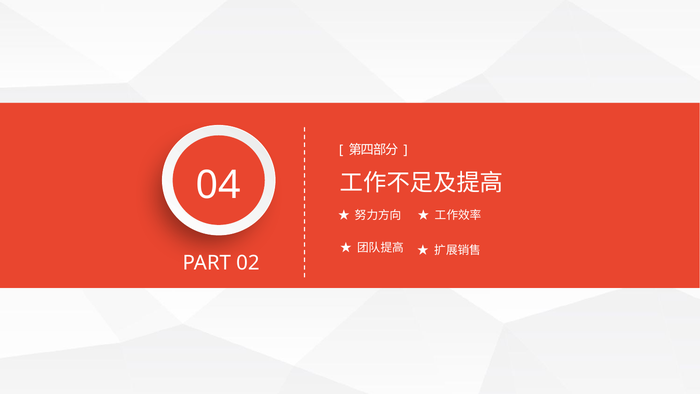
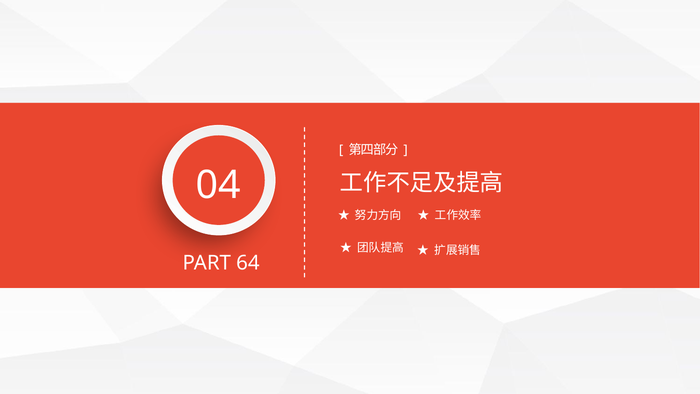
02: 02 -> 64 (248, 263)
